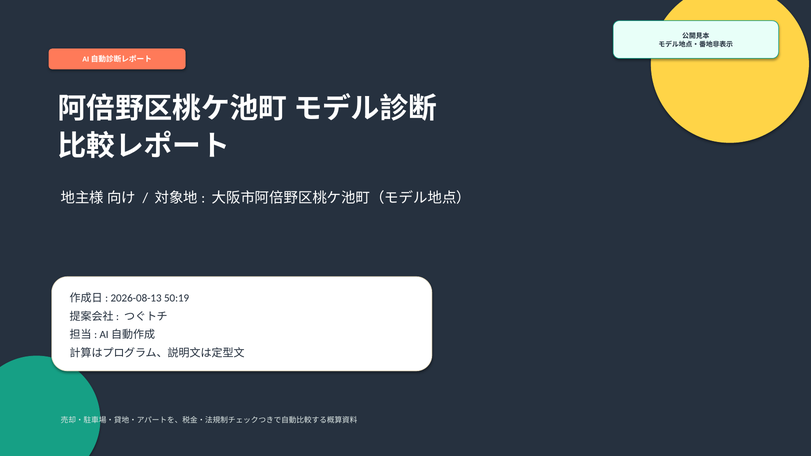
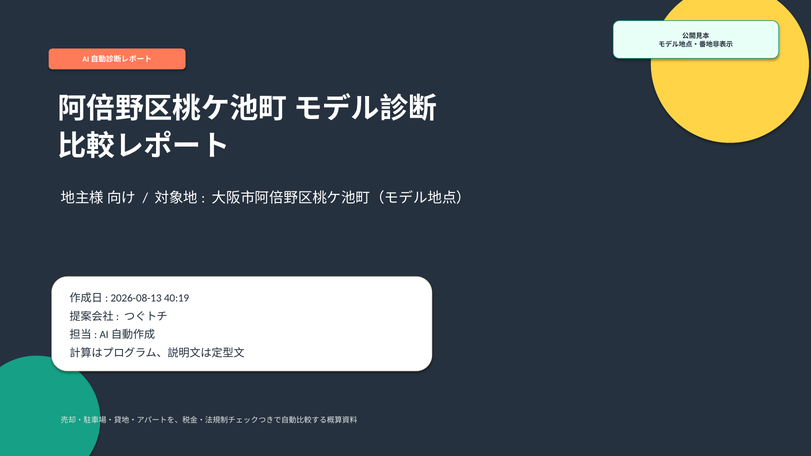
50:19: 50:19 -> 40:19 (177, 298)
